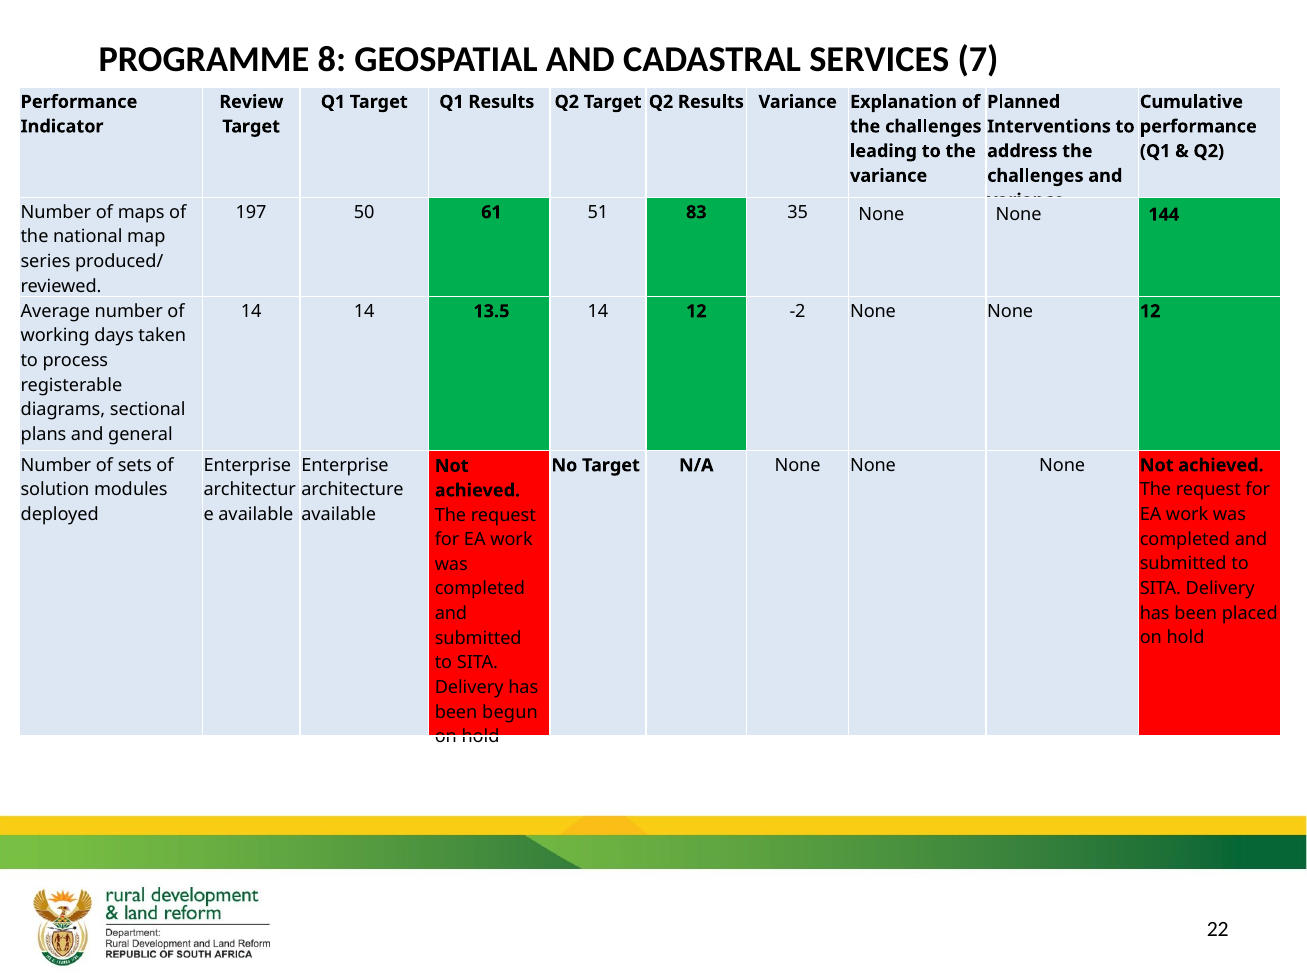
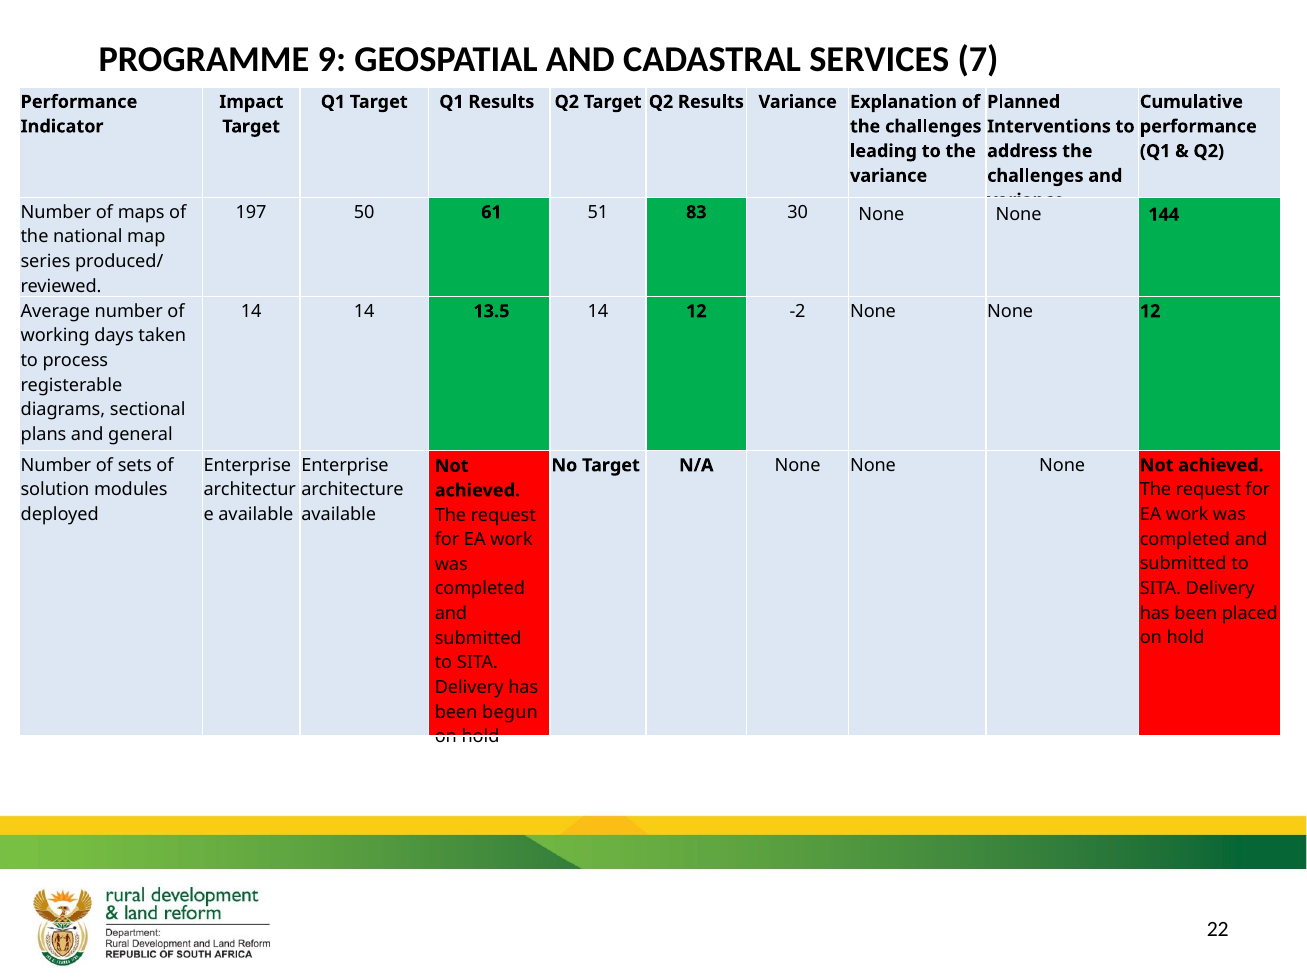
8: 8 -> 9 (332, 60)
Review: Review -> Impact (251, 102)
35: 35 -> 30 (798, 212)
